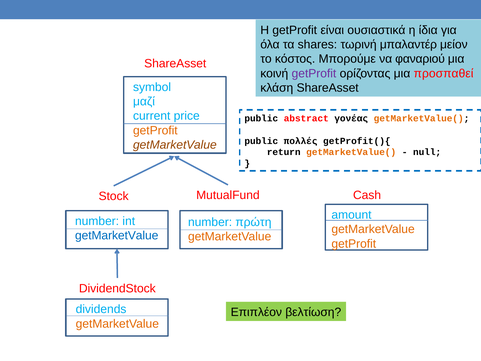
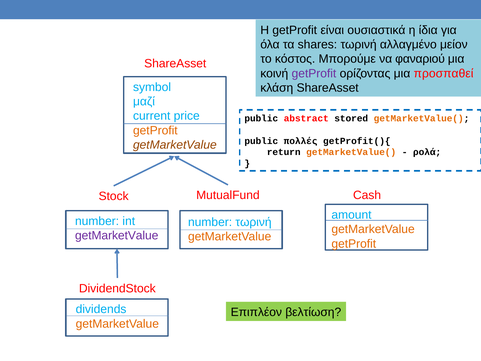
μπαλαντέρ: μπαλαντέρ -> αλλαγμένο (408, 44)
γονέας: γονέας -> stored (351, 118)
null: null -> ρολά (427, 152)
number πρώτη: πρώτη -> τωρινή (253, 222)
getMarketValue colour: blue -> purple (117, 236)
